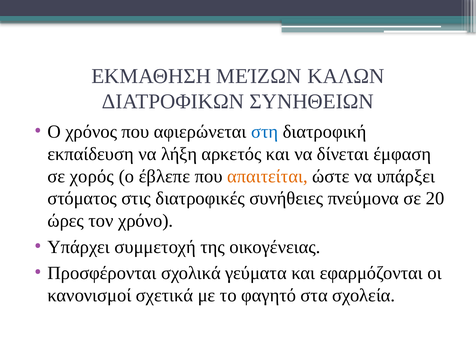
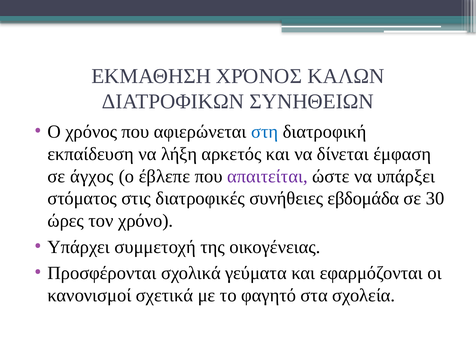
ΕΚΜΑΘΗΣΗ ΜΕΊΖΩΝ: ΜΕΊΖΩΝ -> ΧΡΌΝΟΣ (259, 76)
χορός: χορός -> άγχος (92, 176)
απαιτείται colour: orange -> purple (267, 176)
πνεύμονα: πνεύμονα -> εβδομάδα (363, 199)
20: 20 -> 30 (435, 199)
